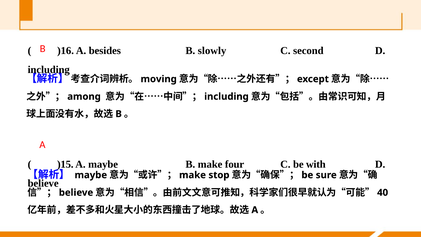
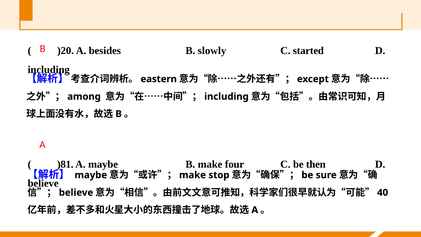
)16: )16 -> )20 (66, 51)
second: second -> started (308, 51)
moving: moving -> eastern (159, 79)
)15: )15 -> )81 (65, 164)
with: with -> then (316, 164)
